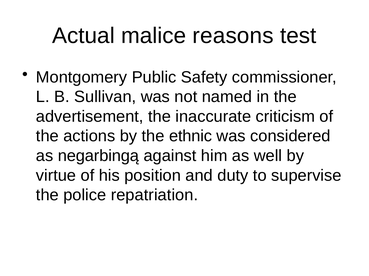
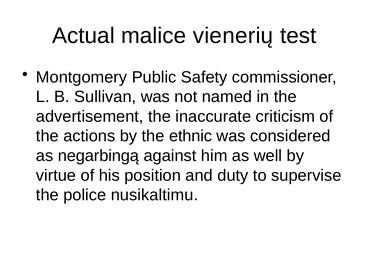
reasons: reasons -> vienerių (233, 36)
repatriation: repatriation -> nusikaltimu (154, 196)
